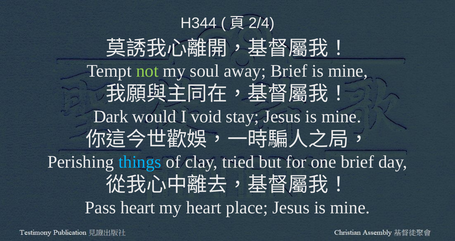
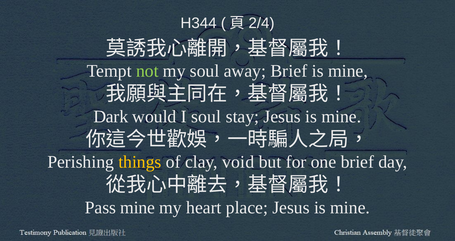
I void: void -> soul (206, 117)
things colour: light blue -> yellow (140, 162)
tried: tried -> void (238, 162)
Pass heart: heart -> mine (138, 208)
